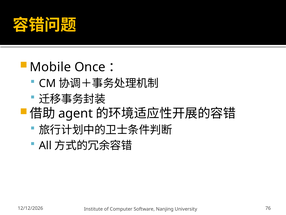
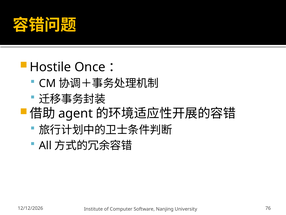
Mobile: Mobile -> Hostile (50, 67)
